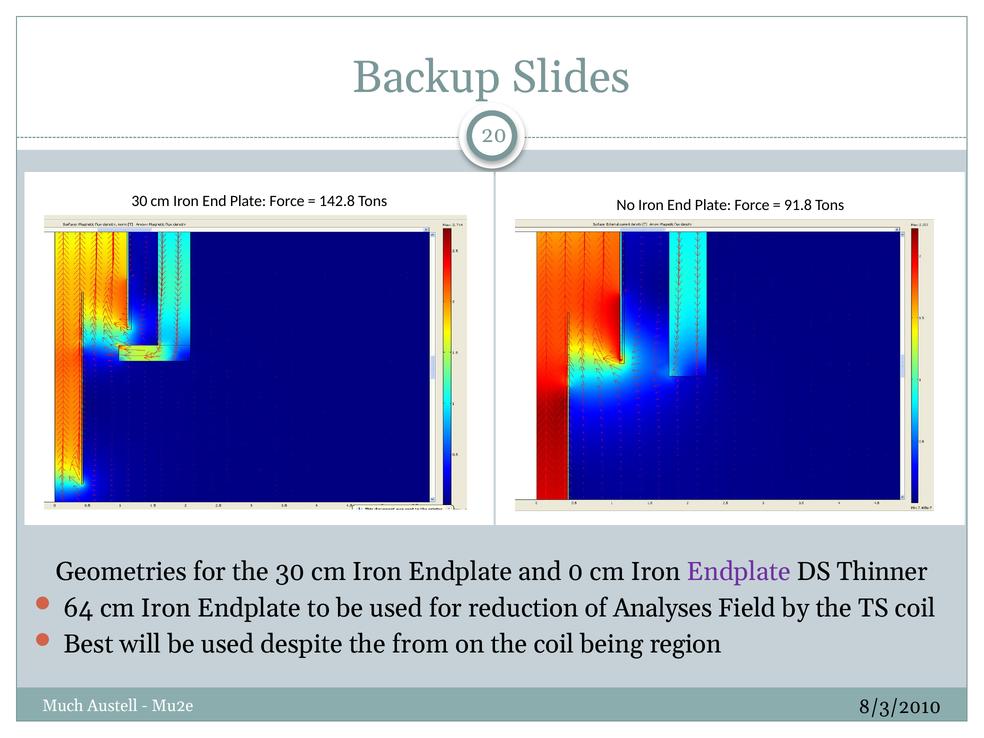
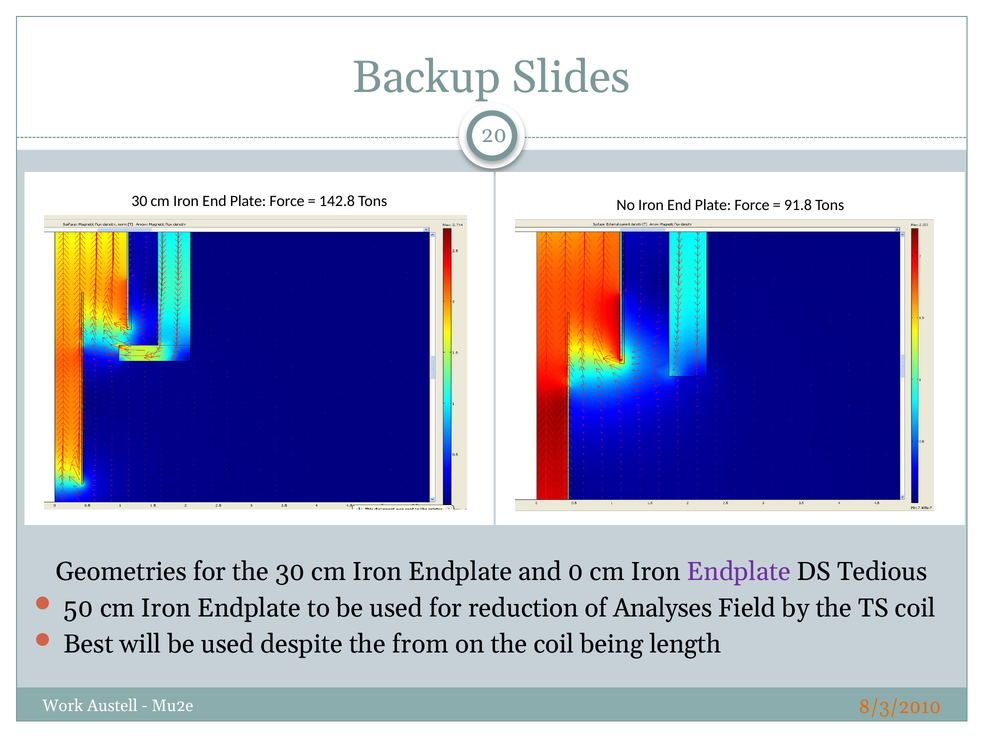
Thinner: Thinner -> Tedious (882, 572)
64: 64 -> 50 (79, 608)
region: region -> length (686, 644)
Much: Much -> Work (63, 706)
8/3/2010 colour: black -> orange (900, 707)
